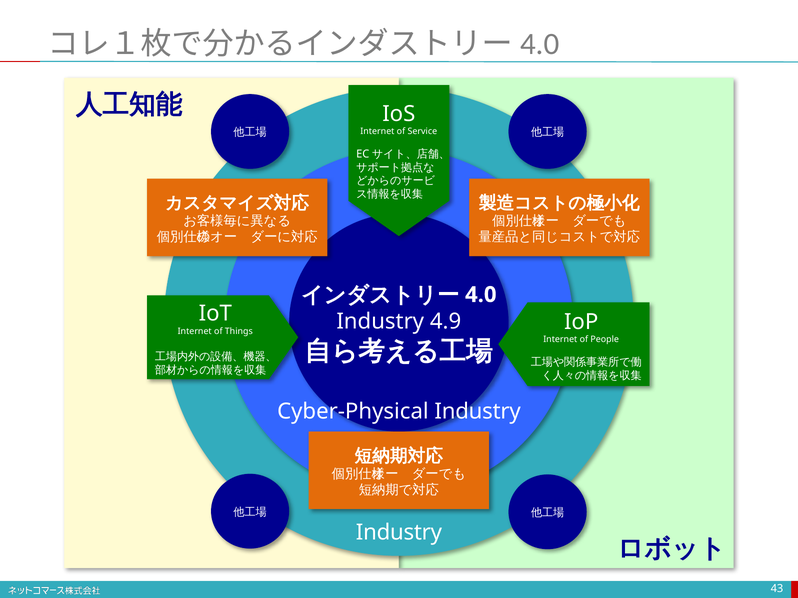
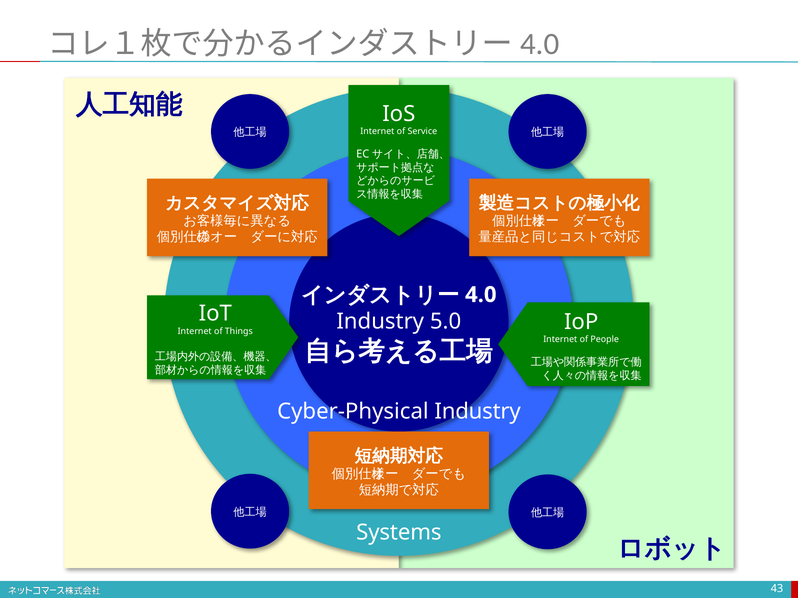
4.9: 4.9 -> 5.0 (446, 322)
Industry: Industry -> Systems (399, 533)
